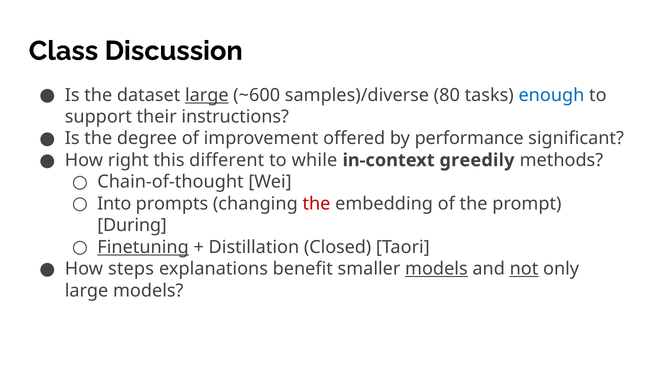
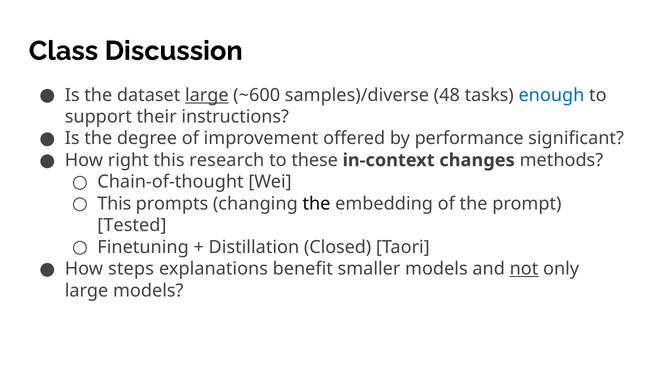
80: 80 -> 48 (447, 95)
different: different -> research (227, 160)
while: while -> these (315, 160)
greedily: greedily -> changes (477, 160)
Into: Into -> This (114, 204)
the colour: red -> black (316, 204)
During: During -> Tested (132, 226)
Finetuning underline: present -> none (143, 247)
models underline: present -> none (436, 269)
